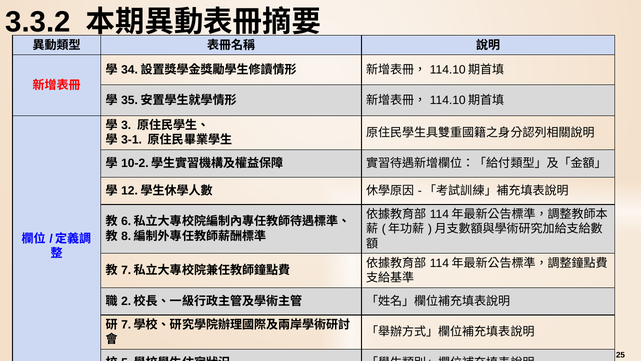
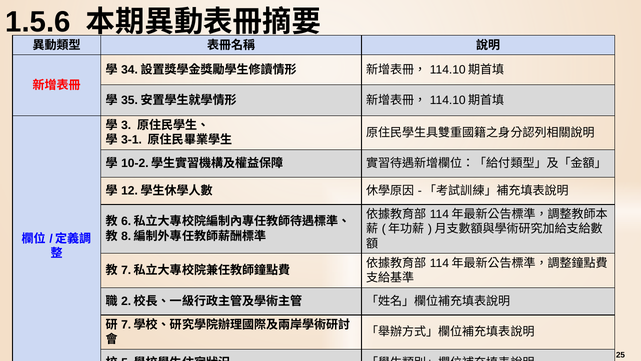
3.3.2: 3.3.2 -> 1.5.6 (38, 22)
